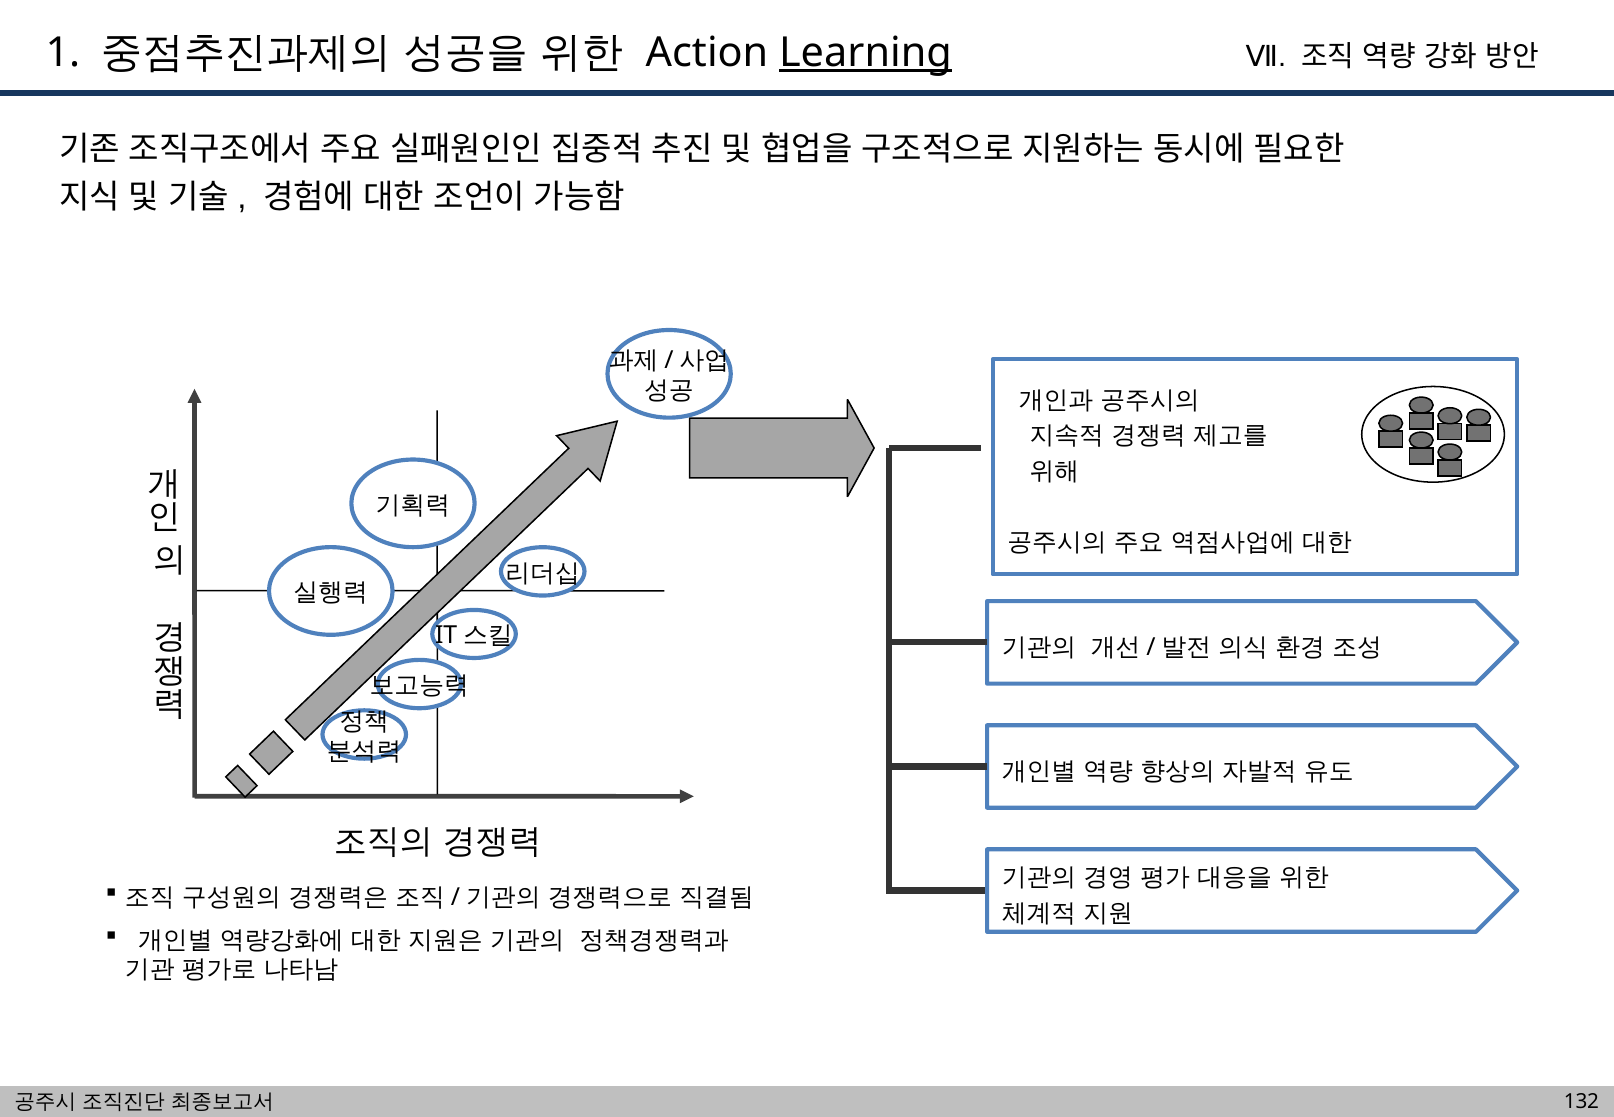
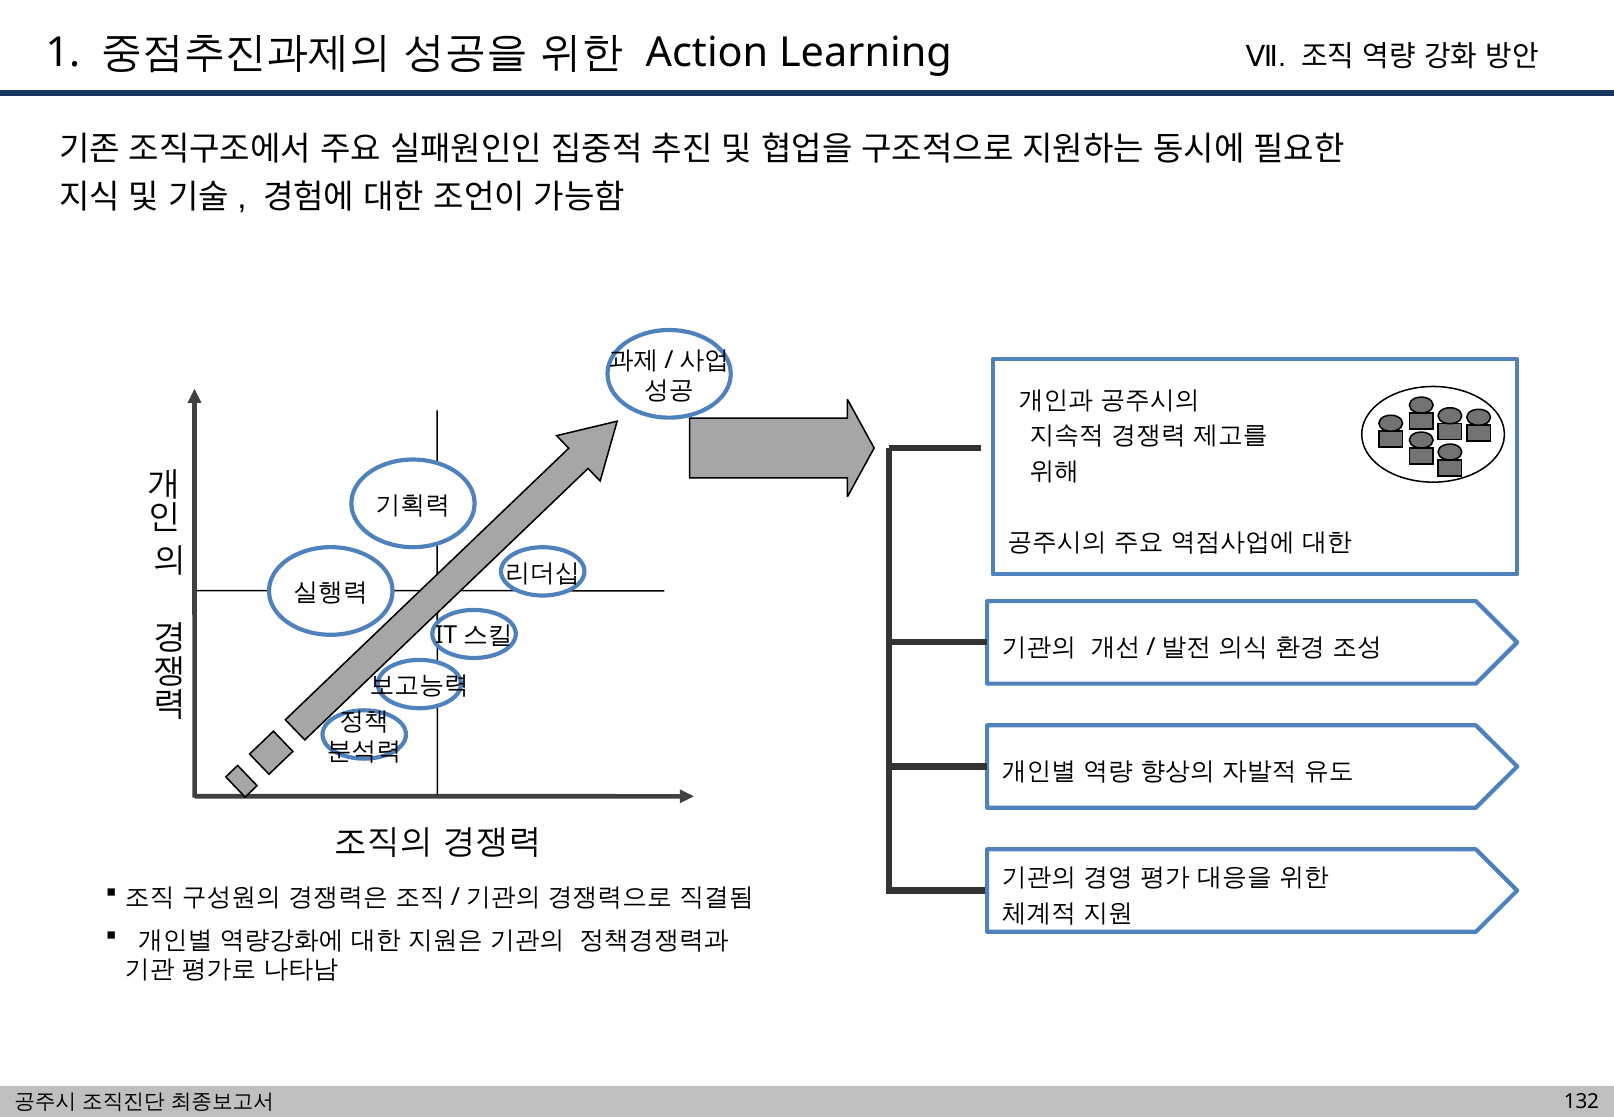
Learning underline: present -> none (865, 53)
